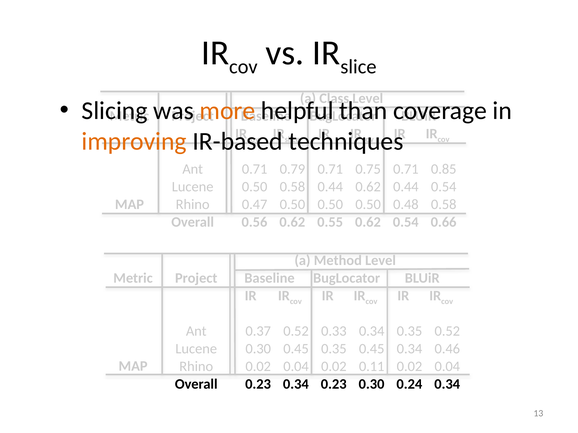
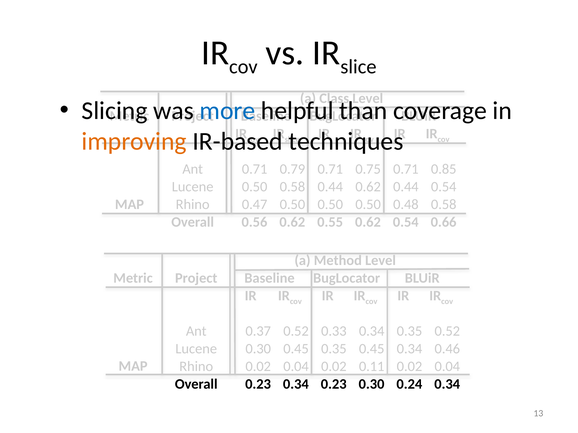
more colour: orange -> blue (227, 111)
